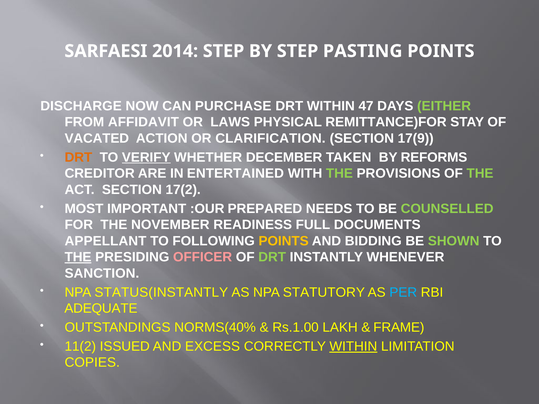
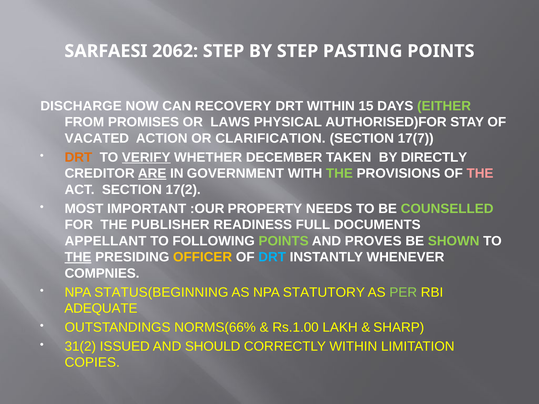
2014: 2014 -> 2062 (175, 51)
PURCHASE: PURCHASE -> RECOVERY (233, 106)
47: 47 -> 15 (366, 106)
AFFIDAVIT: AFFIDAVIT -> PROMISES (143, 122)
REMITTANCE)FOR: REMITTANCE)FOR -> AUTHORISED)FOR (386, 122)
17(9: 17(9 -> 17(7 (416, 138)
REFORMS: REFORMS -> DIRECTLY (434, 157)
ARE underline: none -> present (152, 174)
ENTERTAINED: ENTERTAINED -> GOVERNMENT (235, 174)
THE colour: light green -> pink (480, 174)
PREPARED: PREPARED -> PROPERTY (265, 209)
NOVEMBER: NOVEMBER -> PUBLISHER (170, 225)
POINTS colour: yellow -> light green (284, 241)
BIDDING: BIDDING -> PROVES (373, 241)
OFFICER colour: pink -> yellow (203, 257)
DRT colour: light green -> light blue (272, 257)
SANCTION: SANCTION -> COMPNIES (102, 273)
STATUS(INSTANTLY: STATUS(INSTANTLY -> STATUS(BEGINNING (161, 292)
PER colour: light blue -> light green (403, 292)
NORMS(40%: NORMS(40% -> NORMS(66% (215, 328)
FRAME: FRAME -> SHARP (399, 328)
11(2: 11(2 -> 31(2 (80, 347)
EXCESS: EXCESS -> SHOULD (213, 347)
WITHIN underline: present -> none (353, 347)
